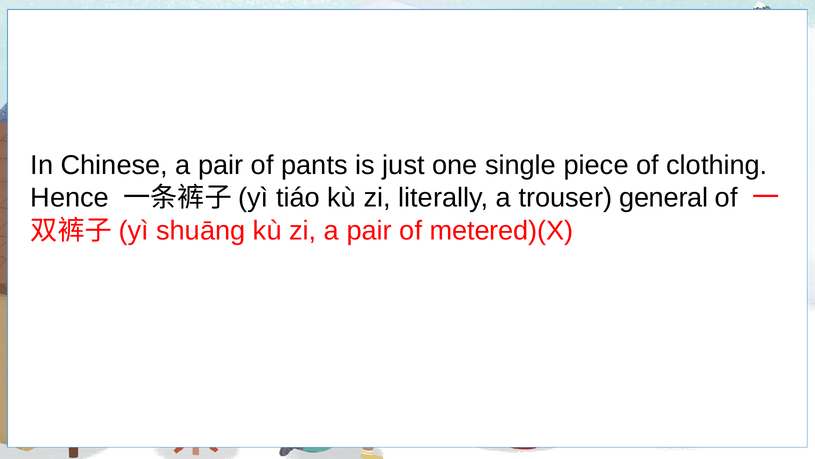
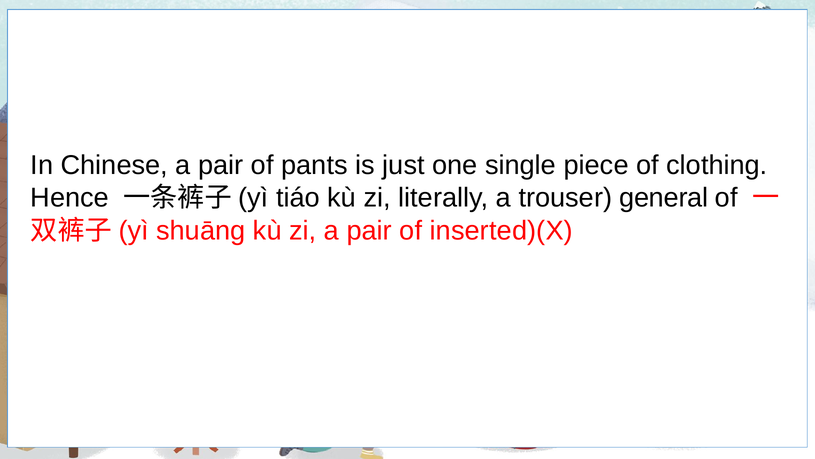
metered)(X: metered)(X -> inserted)(X (501, 230)
